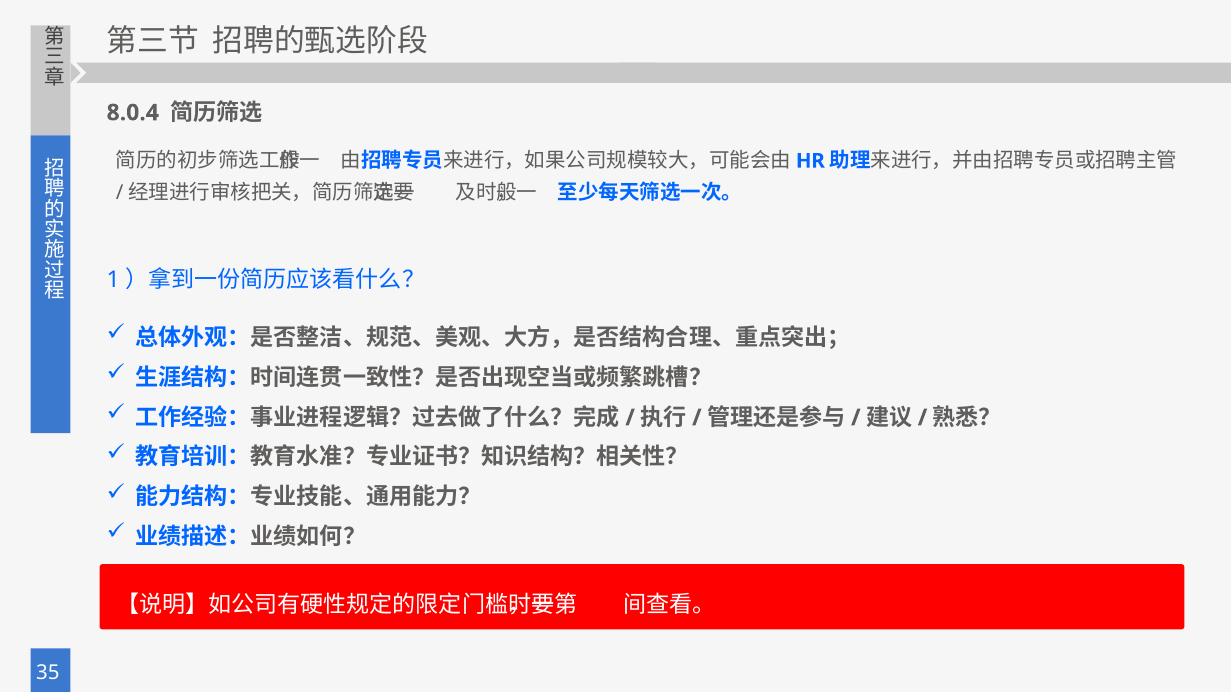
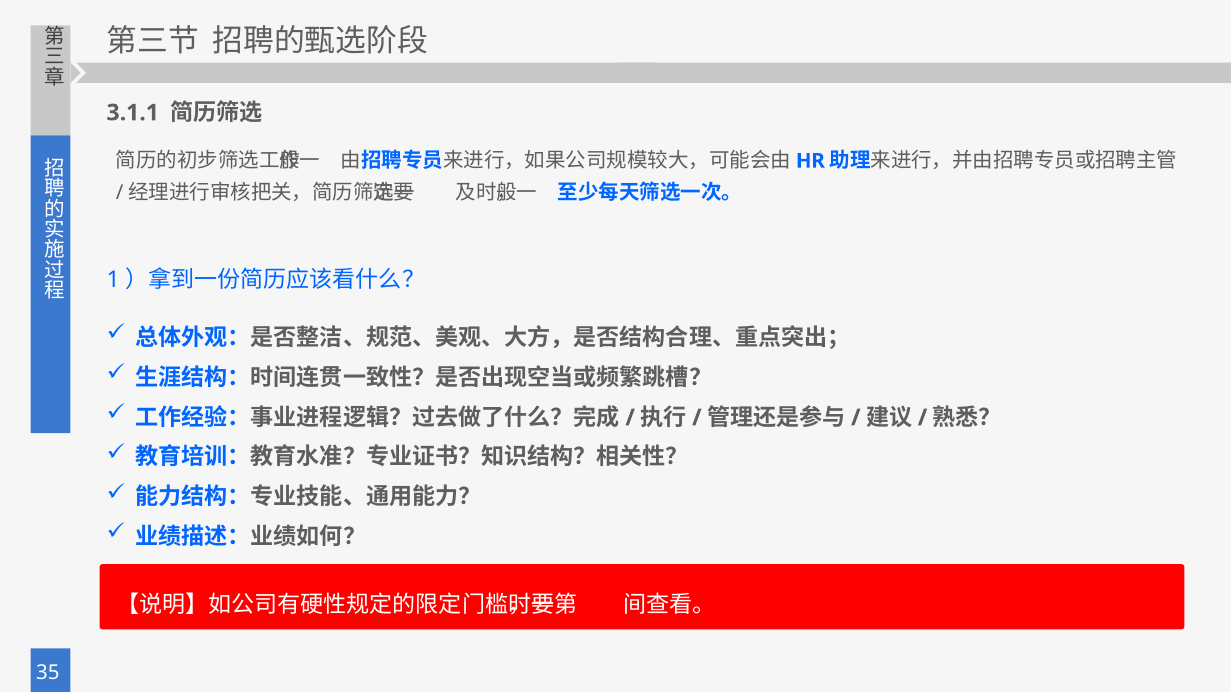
8.0.4: 8.0.4 -> 3.1.1 (133, 113)
